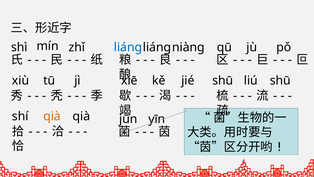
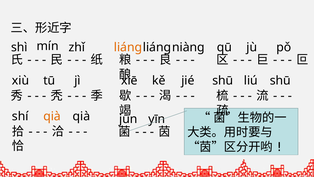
liáng colour: blue -> orange (128, 47)
